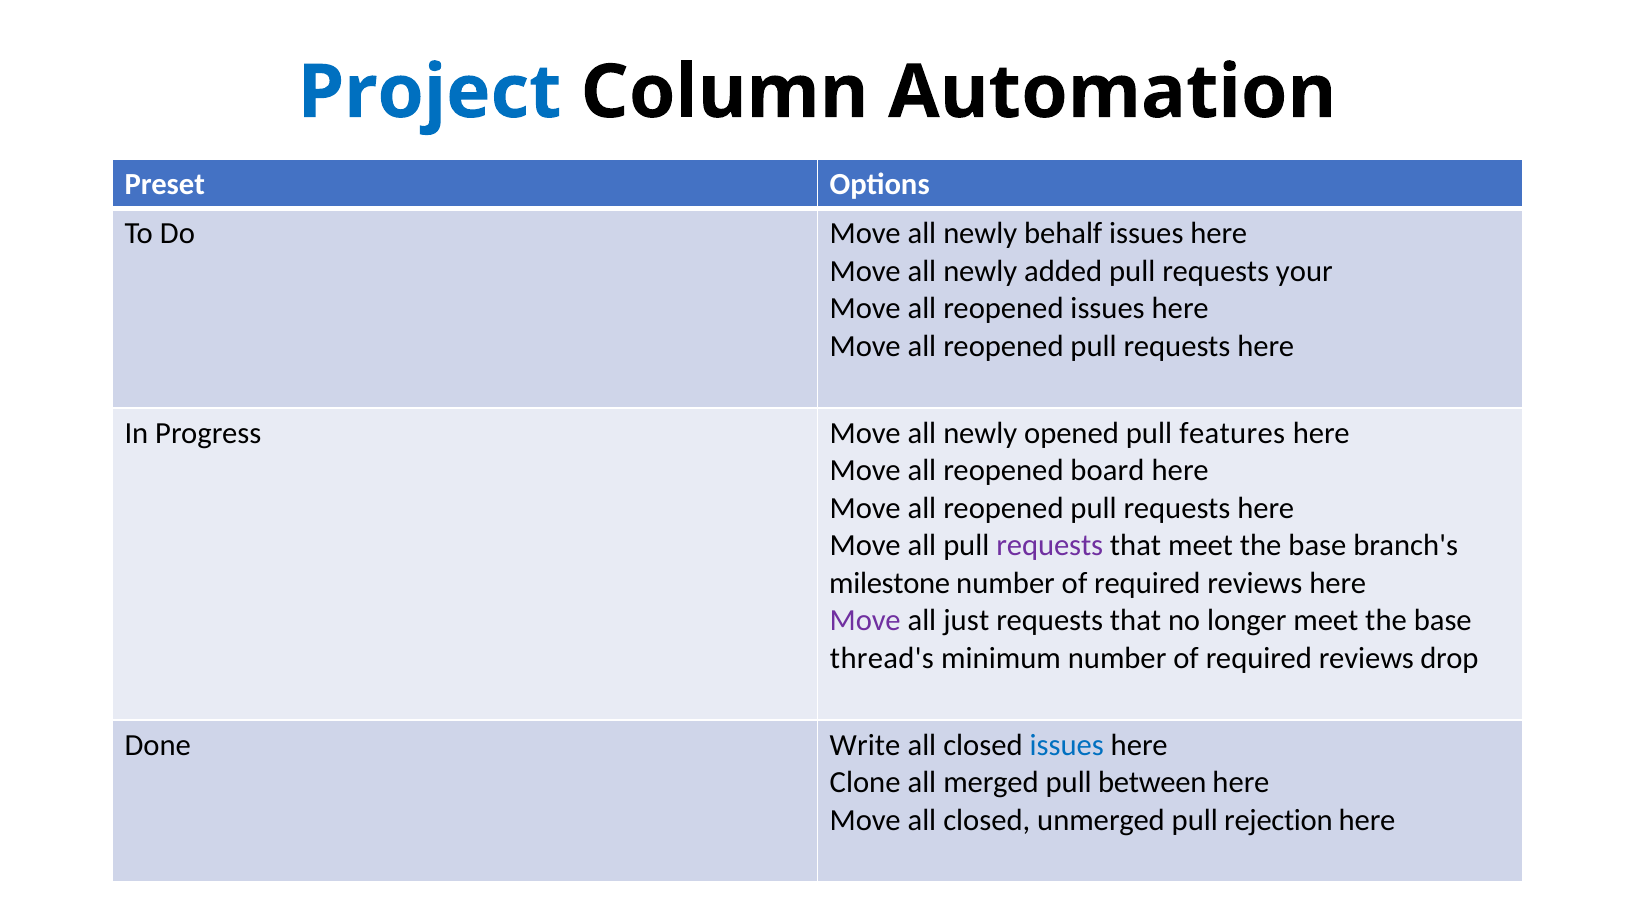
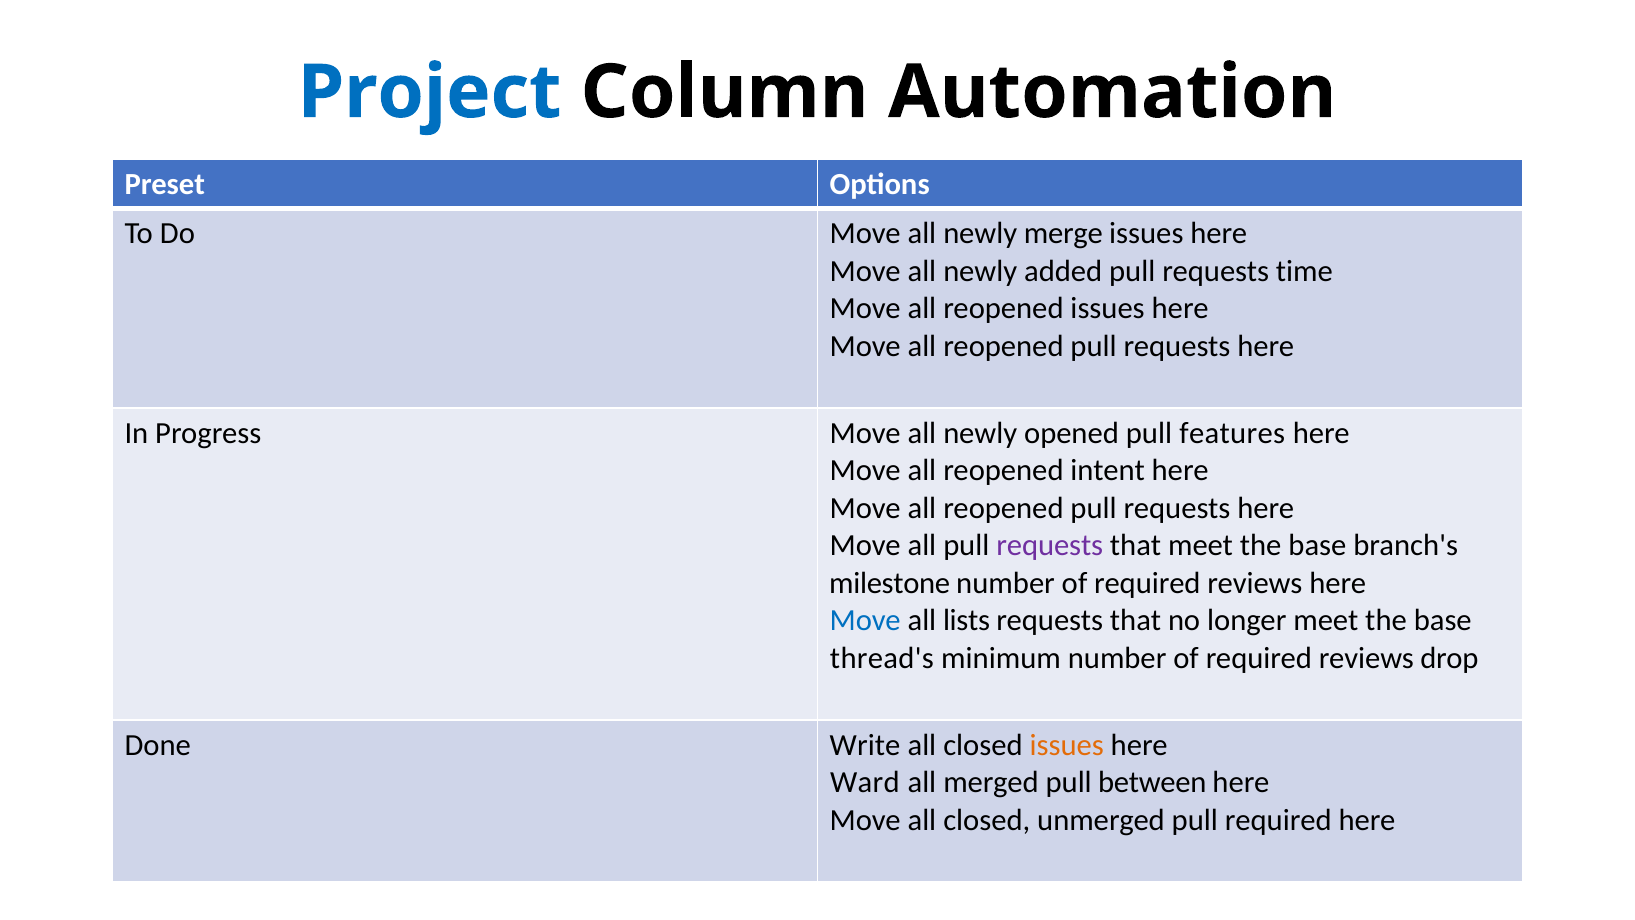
behalf: behalf -> merge (1063, 234)
your: your -> time (1304, 271)
board: board -> intent (1108, 471)
Move colour: purple -> blue (865, 620)
just: just -> lists (967, 620)
issues colour: blue -> orange (1067, 745)
Clone: Clone -> Ward (865, 782)
pull rejection: rejection -> required (1278, 820)
